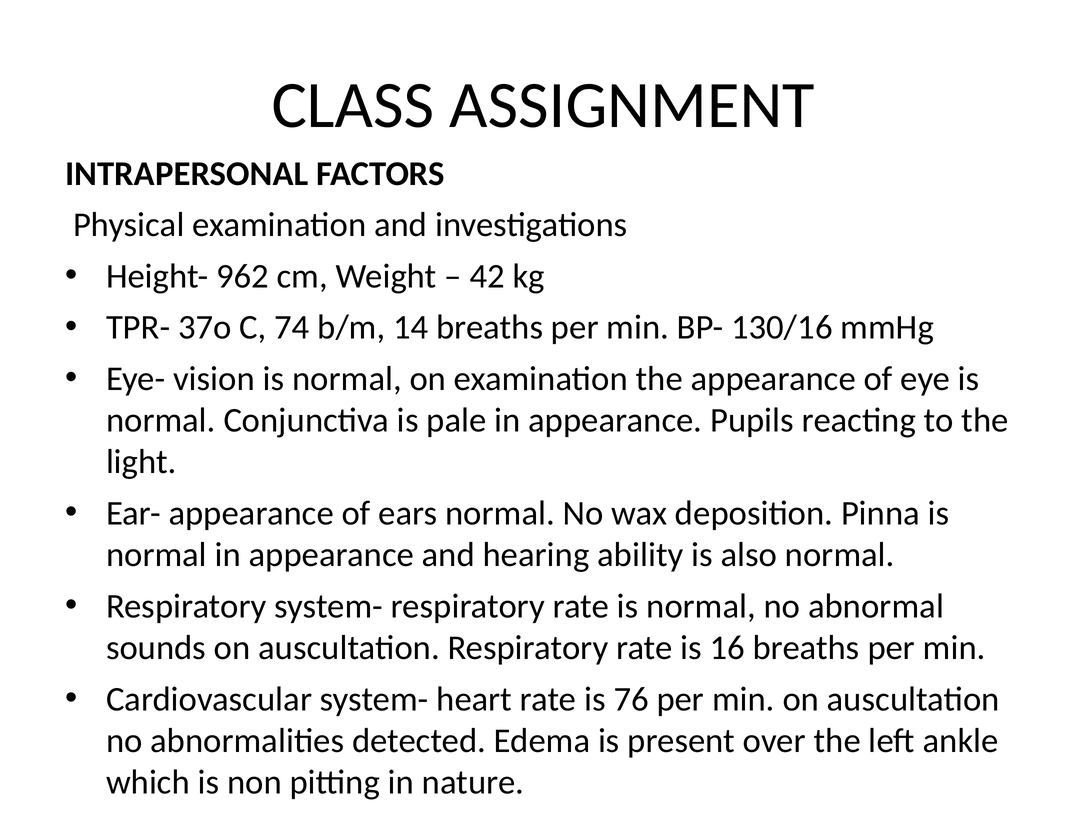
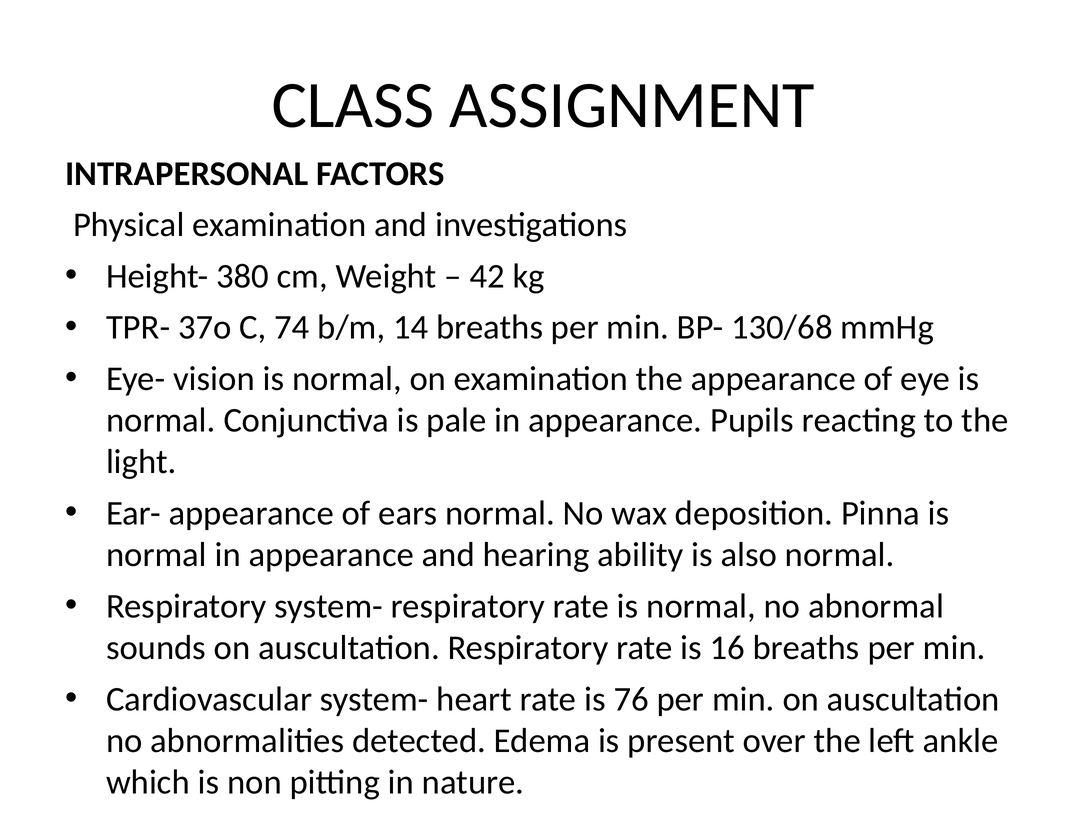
962: 962 -> 380 (243, 276)
130/16: 130/16 -> 130/68 (782, 328)
